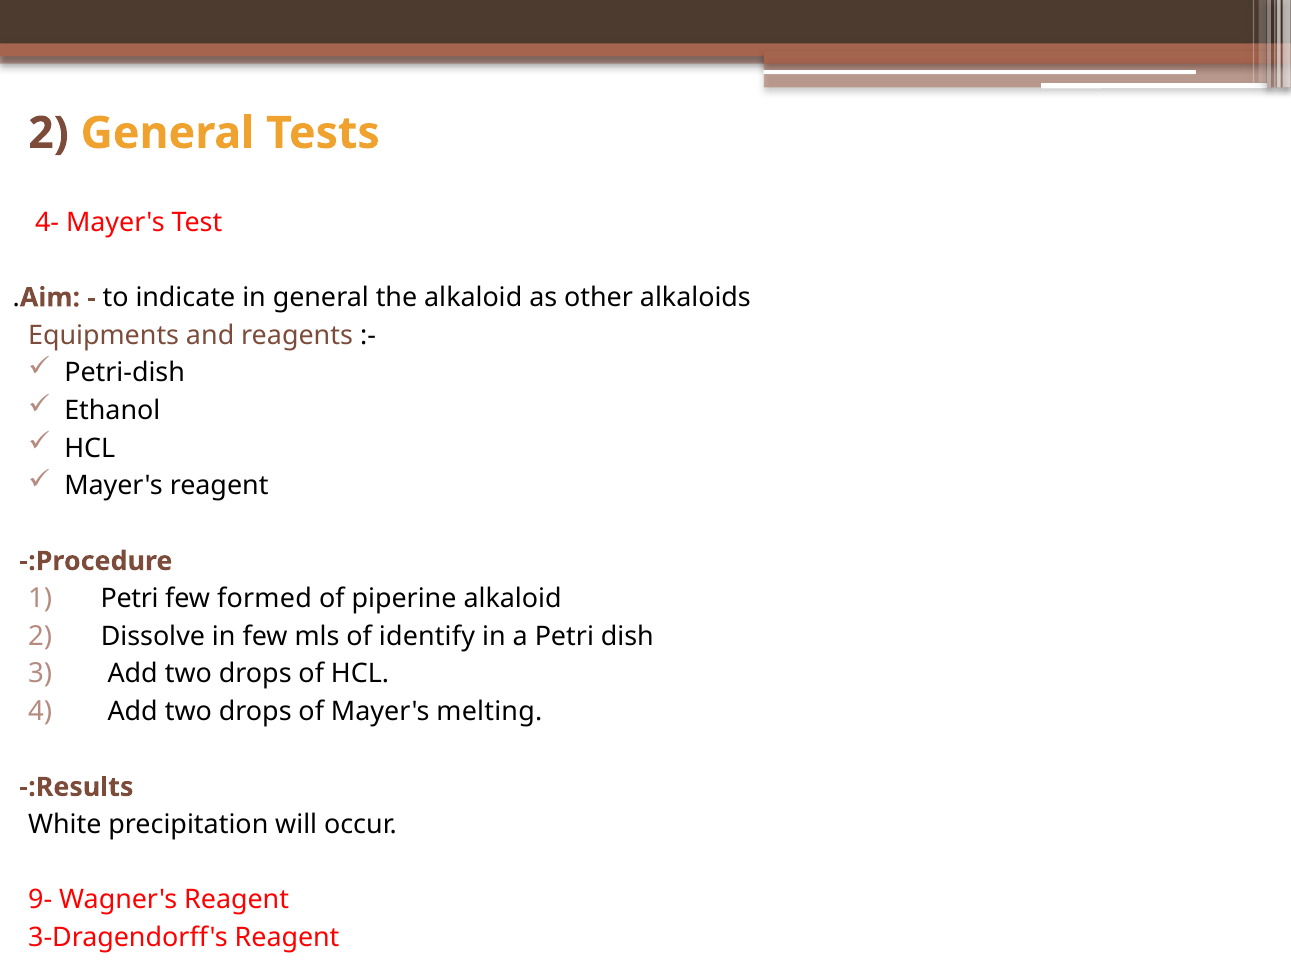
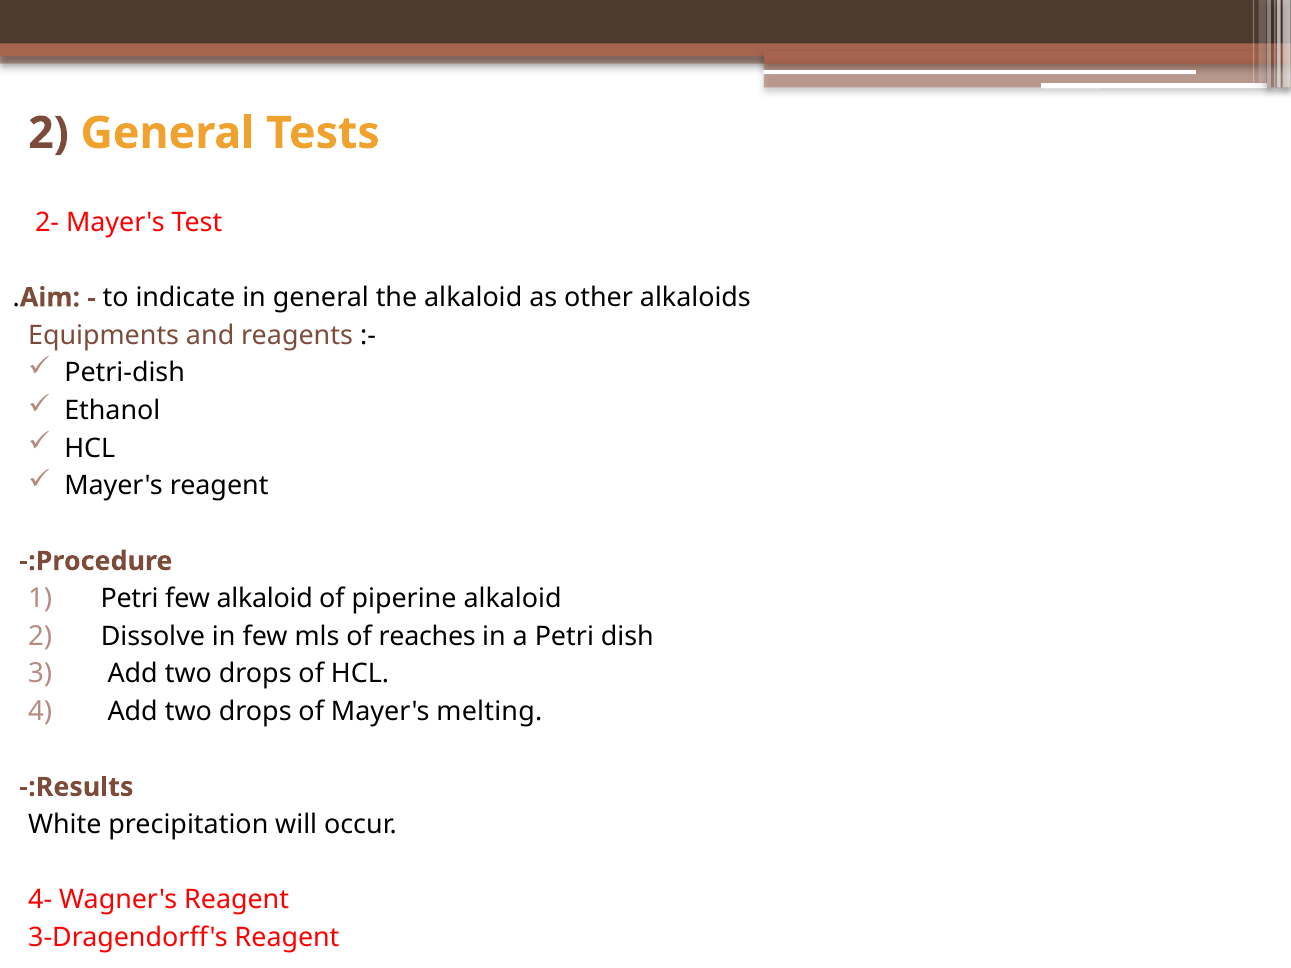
4-: 4- -> 2- (47, 222)
few formed: formed -> alkaloid (265, 599)
identify: identify -> reaches (427, 637)
9-: 9- -> 4- (40, 900)
